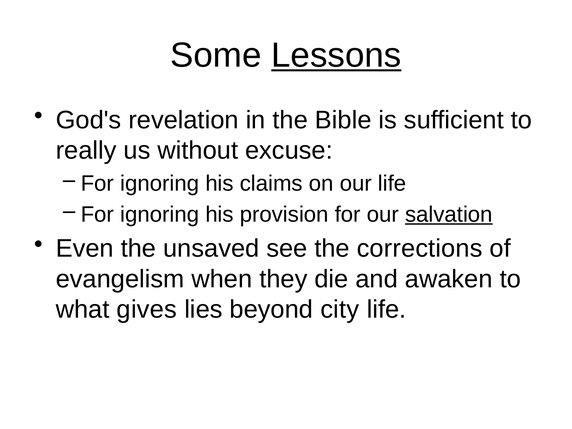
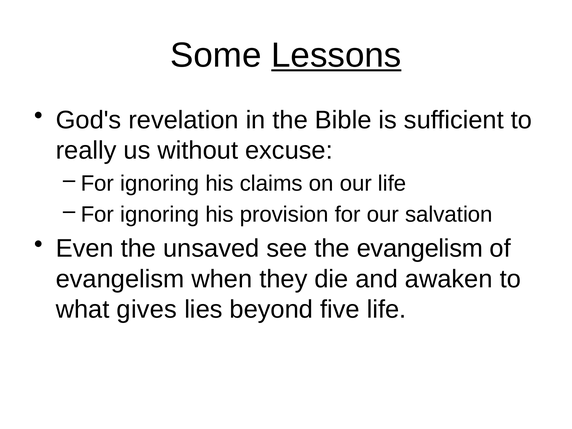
salvation underline: present -> none (449, 215)
the corrections: corrections -> evangelism (420, 248)
city: city -> five (340, 309)
